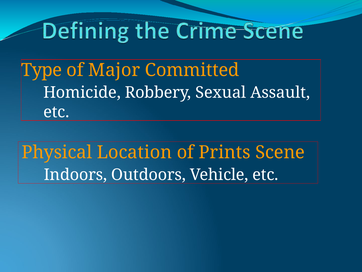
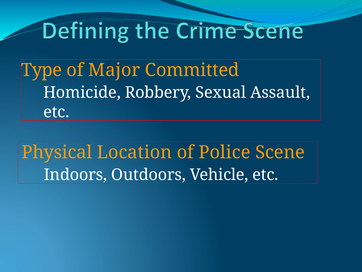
Prints: Prints -> Police (225, 152)
